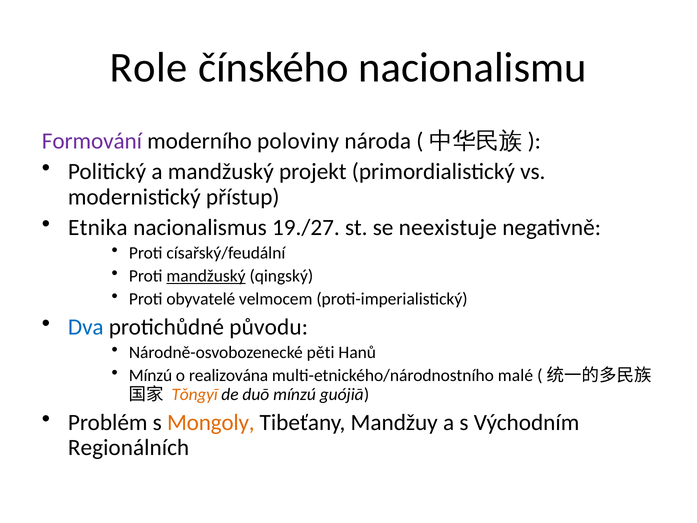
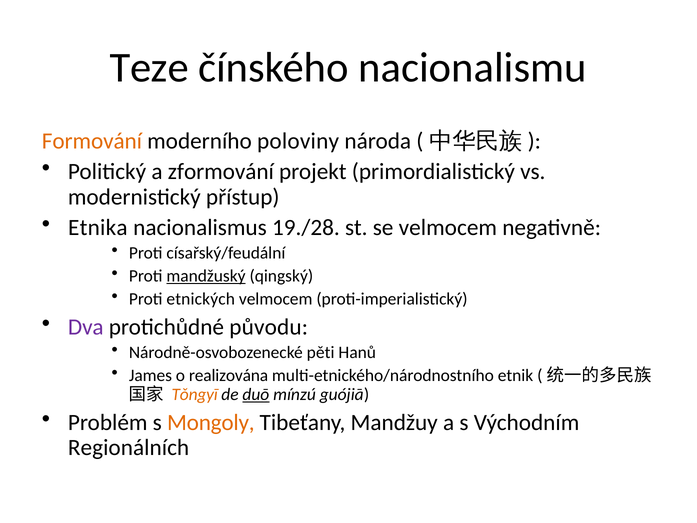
Role: Role -> Teze (149, 67)
Formování colour: purple -> orange (92, 141)
a mandžuský: mandžuský -> zformování (221, 172)
19./27: 19./27 -> 19./28 (306, 227)
se neexistuje: neexistuje -> velmocem (448, 227)
obyvatelé: obyvatelé -> etnických (201, 299)
Dva colour: blue -> purple (86, 327)
Mínzú: Mínzú -> James (150, 375)
malé: malé -> etnik (515, 375)
duō underline: none -> present (256, 394)
